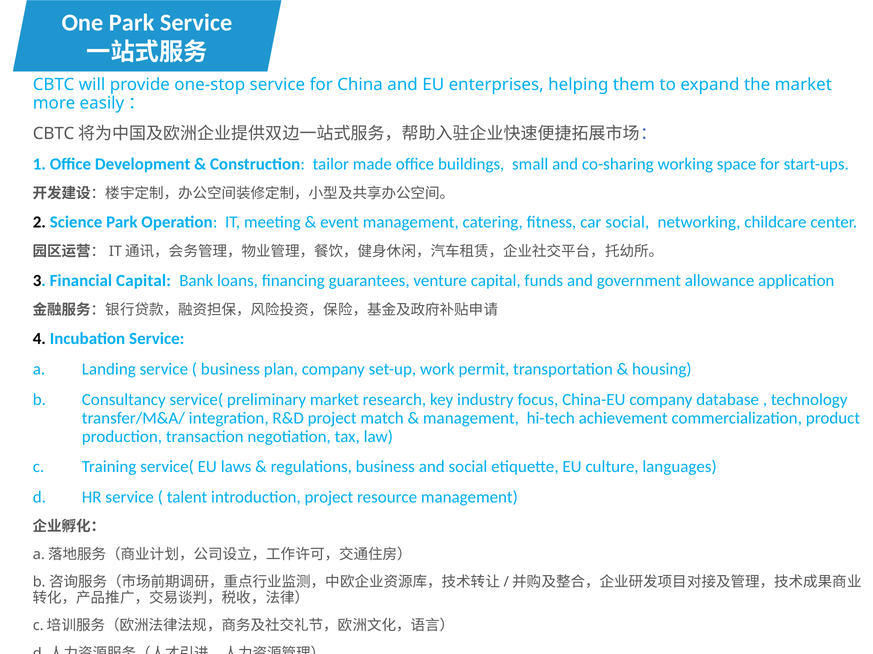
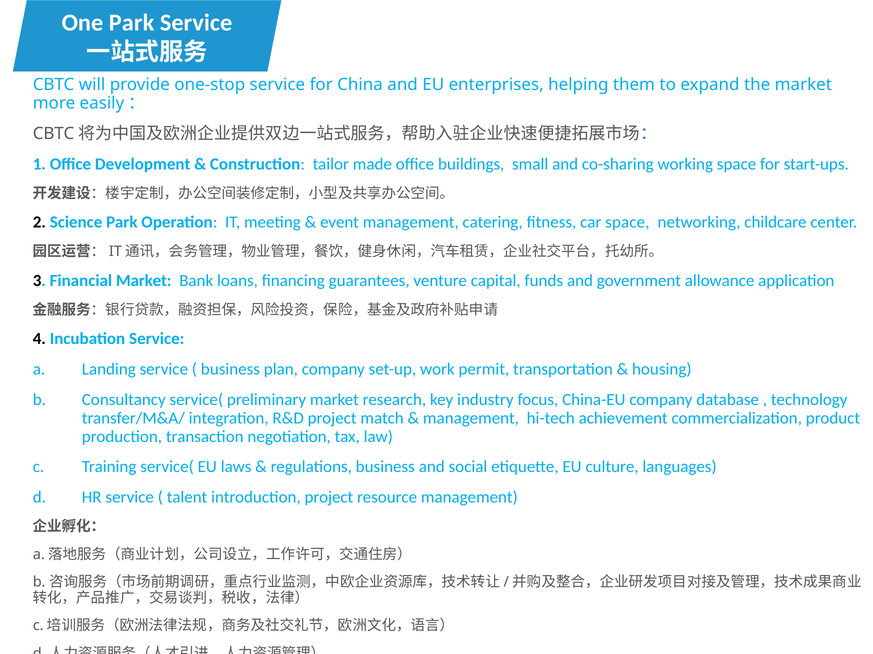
car social: social -> space (627, 223)
Financial Capital: Capital -> Market (144, 281)
